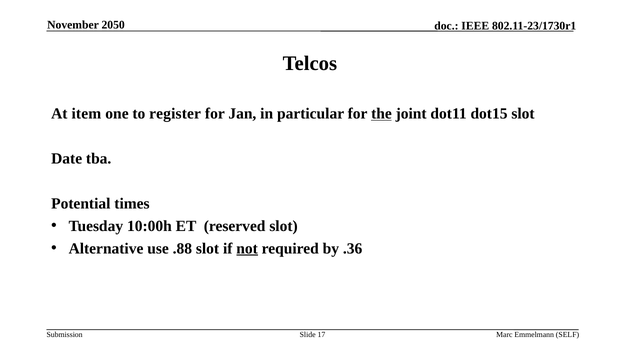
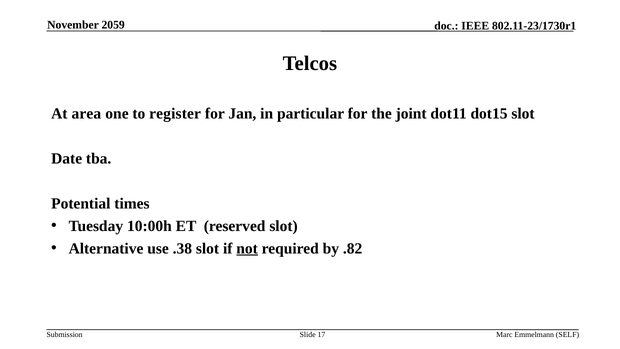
2050: 2050 -> 2059 (113, 25)
item: item -> area (86, 113)
the underline: present -> none (381, 113)
.88: .88 -> .38 (182, 248)
.36: .36 -> .82 (353, 248)
